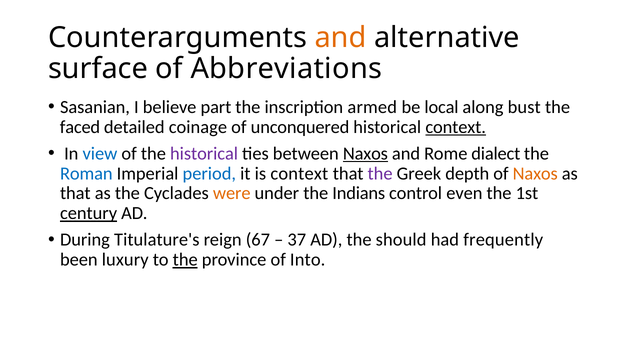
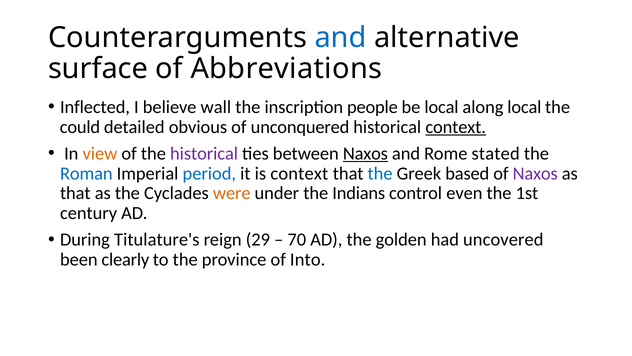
and colour: orange -> blue (341, 37)
Sasanian: Sasanian -> Inflected (95, 107)
part: part -> wall (216, 107)
armed: armed -> people (372, 107)
along bust: bust -> local (524, 107)
faced: faced -> could (80, 127)
coinage: coinage -> obvious (198, 127)
view colour: blue -> orange (100, 153)
dialect: dialect -> stated (496, 153)
the colour: purple -> blue (380, 173)
depth: depth -> based (467, 173)
Naxos colour: orange -> purple (535, 173)
century underline: present -> none (89, 213)
67: 67 -> 29 (258, 239)
37: 37 -> 70 (297, 239)
should: should -> golden (401, 239)
frequently: frequently -> uncovered (503, 239)
luxury: luxury -> clearly (125, 259)
the underline: present -> none (185, 259)
